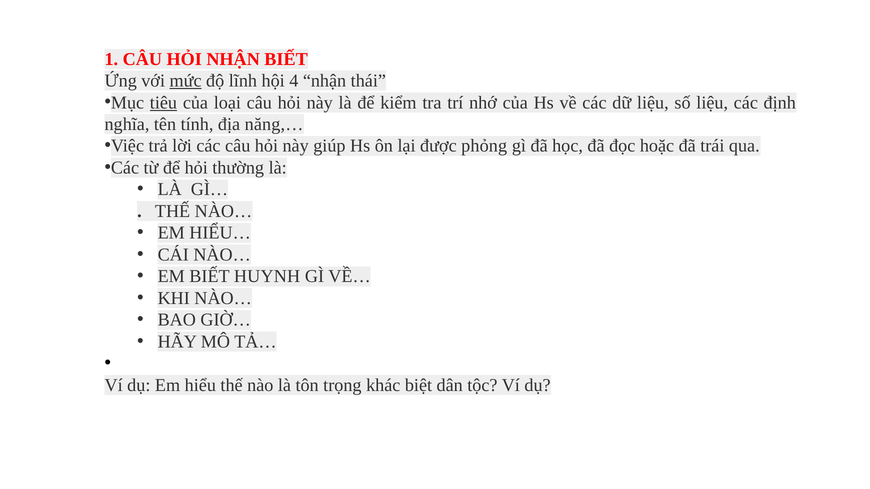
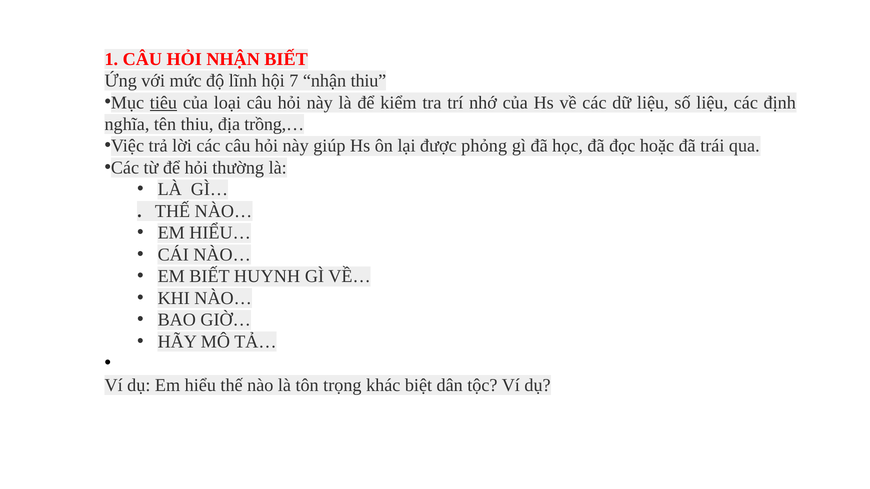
mức underline: present -> none (186, 81)
4: 4 -> 7 (294, 81)
nhận thái: thái -> thiu (368, 81)
tên tính: tính -> thiu (197, 124)
năng,…: năng,… -> trồng,… (274, 124)
